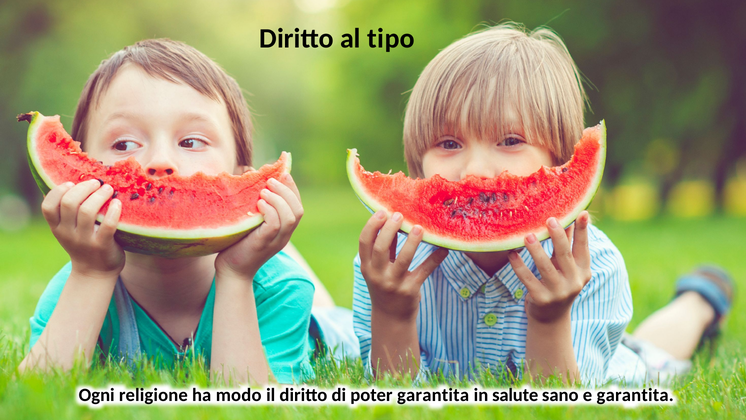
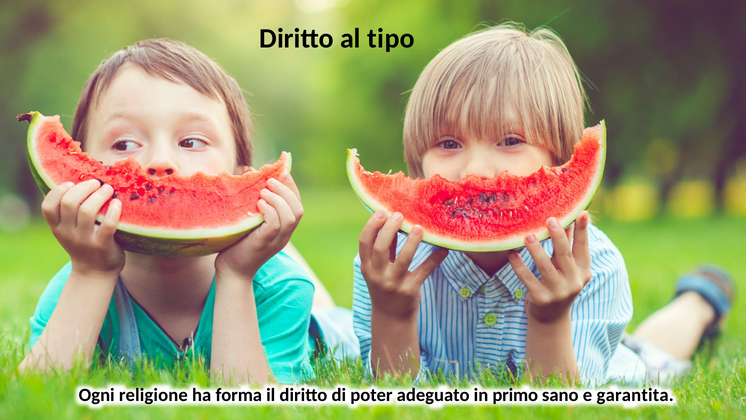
modo: modo -> forma (239, 395)
poter garantita: garantita -> adeguato (433, 395)
salute: salute -> primo (515, 395)
